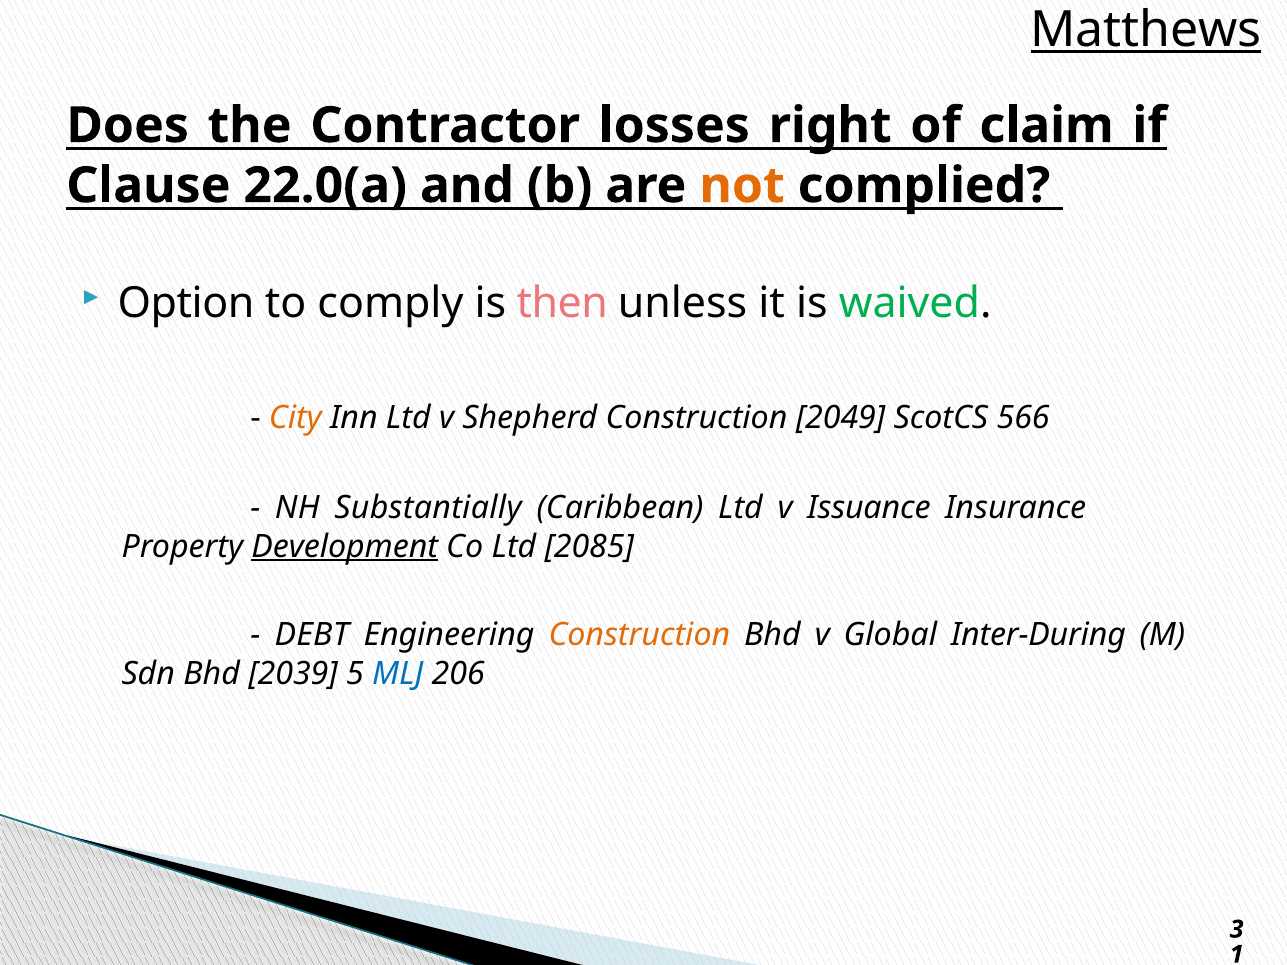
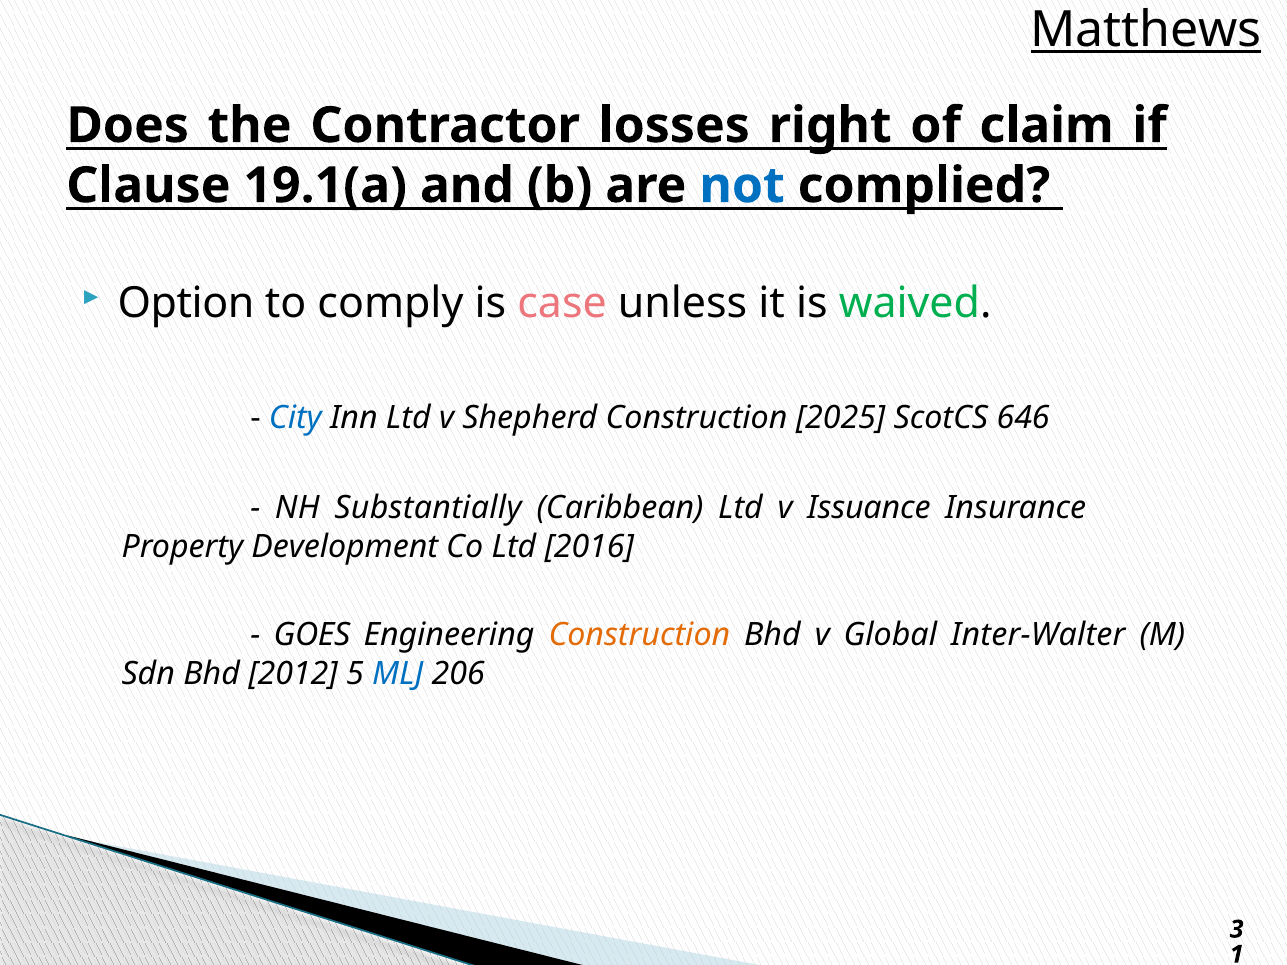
22.0(a: 22.0(a -> 19.1(a (325, 186)
not colour: orange -> blue (742, 186)
then: then -> case (562, 303)
City colour: orange -> blue (295, 418)
2049: 2049 -> 2025 (841, 418)
566: 566 -> 646 (1023, 418)
Development underline: present -> none (345, 547)
2085: 2085 -> 2016 (589, 547)
DEBT: DEBT -> GOES (312, 636)
Inter-During: Inter-During -> Inter-Walter (1038, 636)
2039: 2039 -> 2012 (293, 674)
